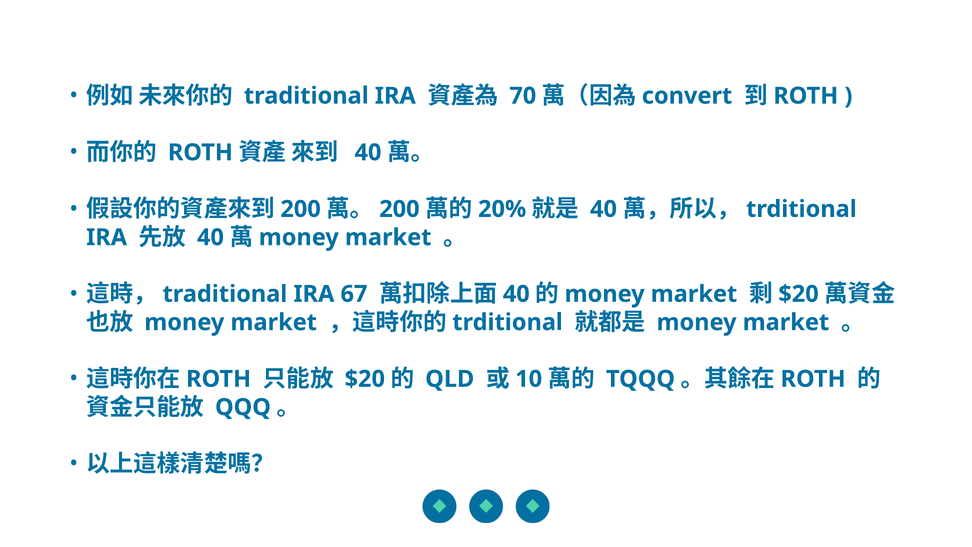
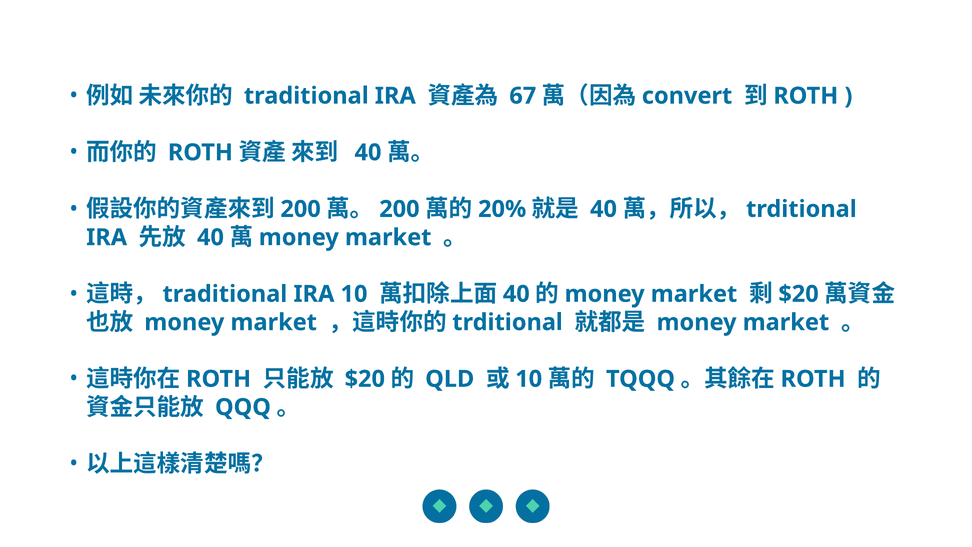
70: 70 -> 67 (523, 96)
IRA 67: 67 -> 10 (354, 294)
